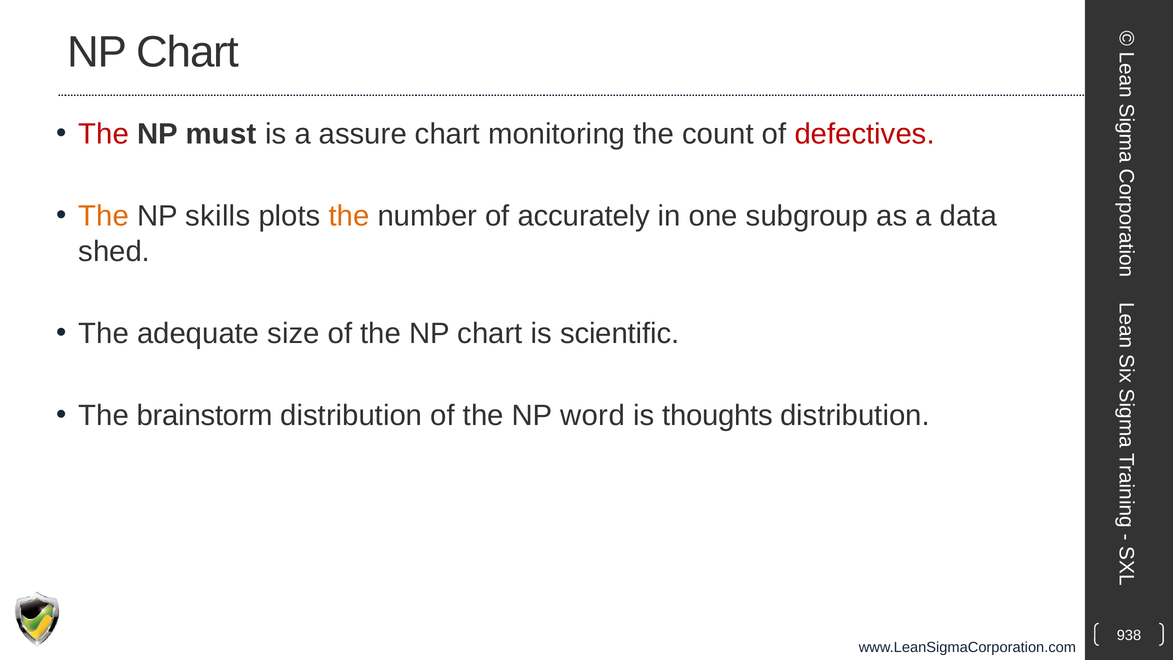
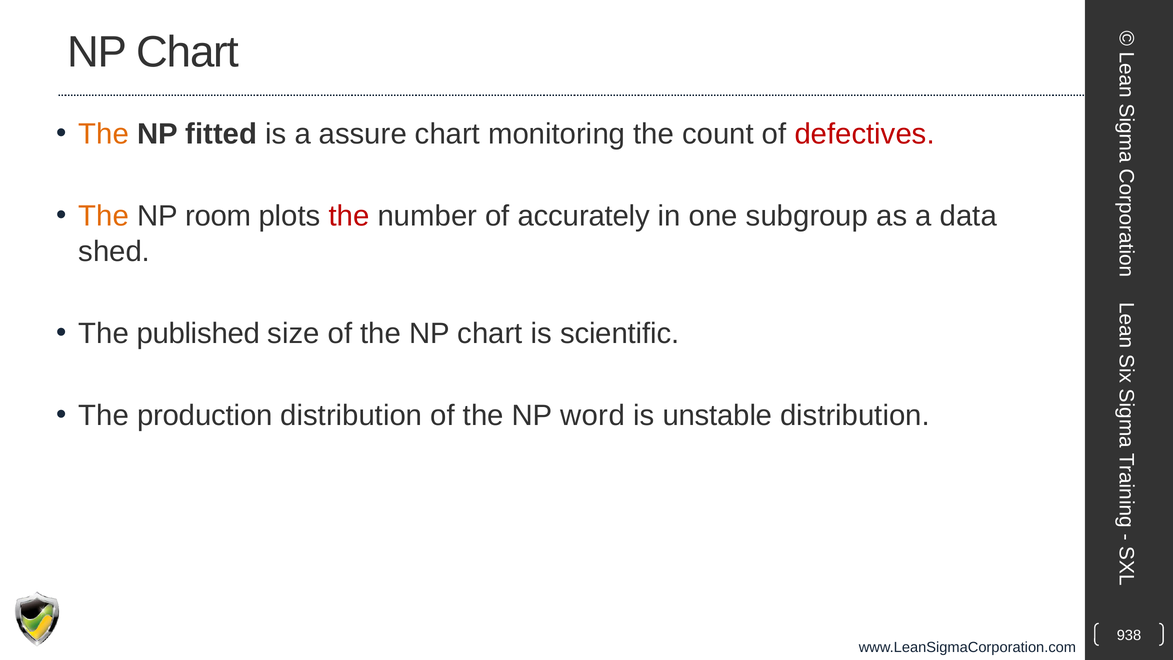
The colour: red -> orange (104, 134)
must: must -> fitted (221, 134)
skills: skills -> room (218, 216)
the colour: orange -> red (349, 216)
adequate: adequate -> published (198, 333)
brainstorm: brainstorm -> production (205, 415)
thoughts: thoughts -> unstable (717, 415)
